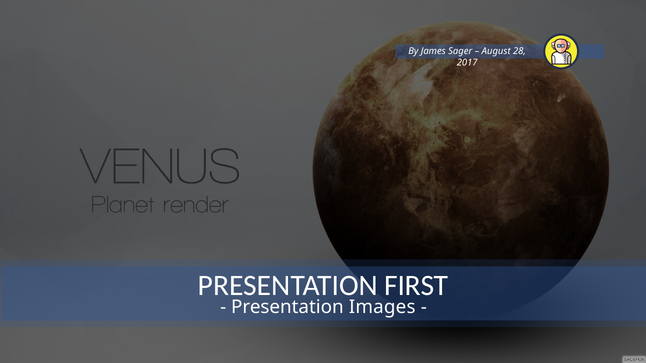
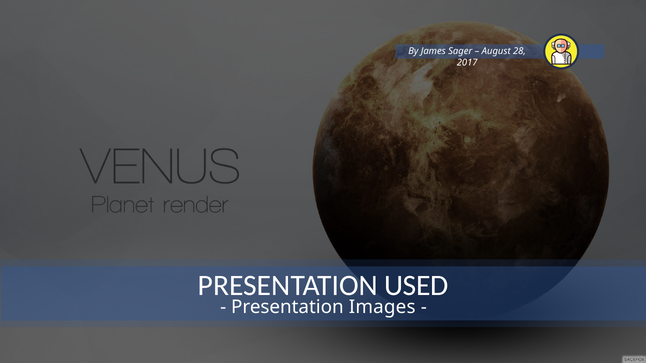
FIRST: FIRST -> USED (416, 286)
